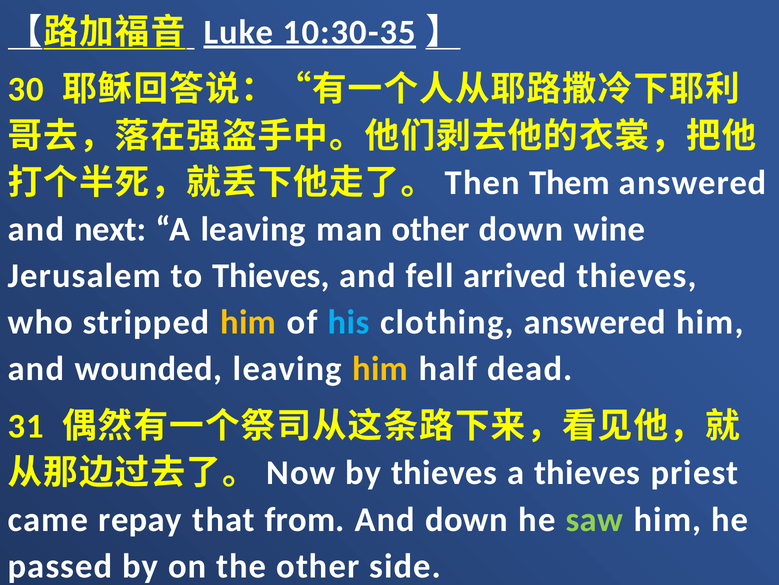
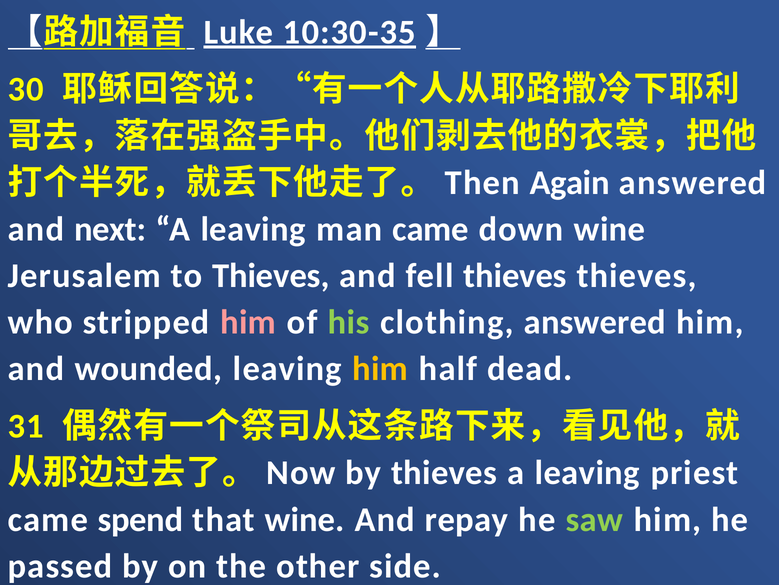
Them: Them -> Again (570, 182)
man other: other -> came (431, 229)
fell arrived: arrived -> thieves (515, 276)
him colour: yellow -> pink (248, 322)
his colour: light blue -> light green (349, 322)
thieves: thieves -> leaving (587, 472)
repay: repay -> spend (140, 519)
that from: from -> wine (305, 519)
And down: down -> repay (466, 519)
